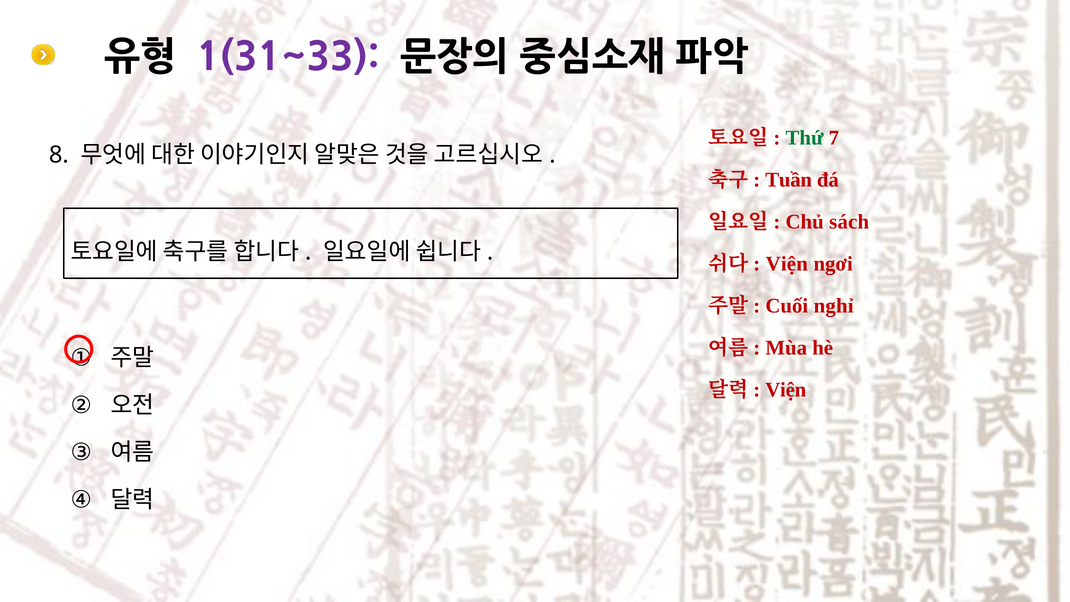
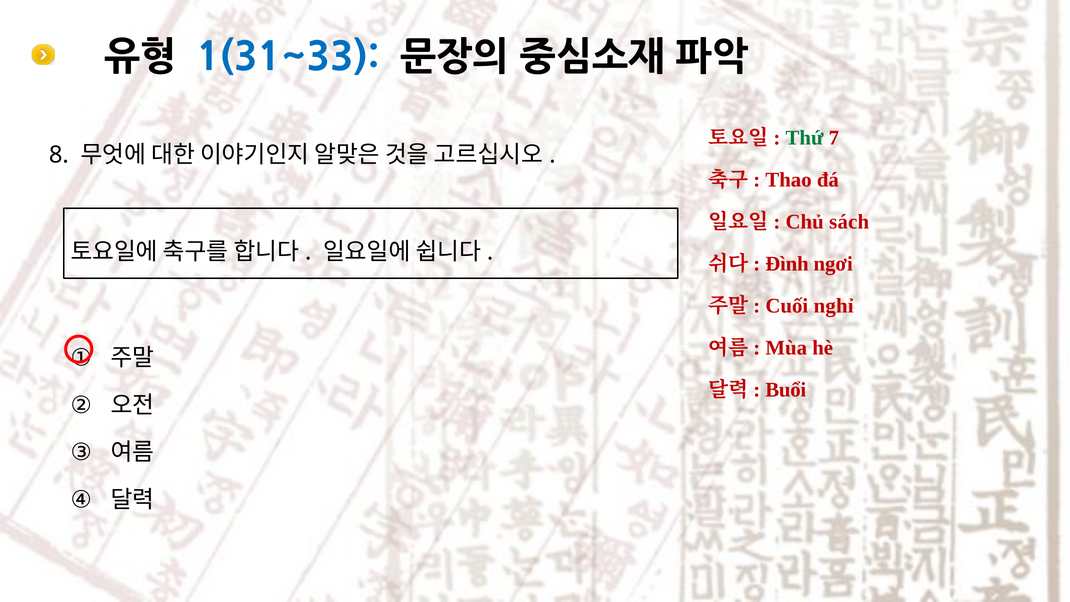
1(31~33 colour: purple -> blue (288, 57)
Tuần: Tuần -> Thao (789, 180)
Viện: Viện -> Đình (787, 264)
Viện: Viện -> Buổi (786, 390)
